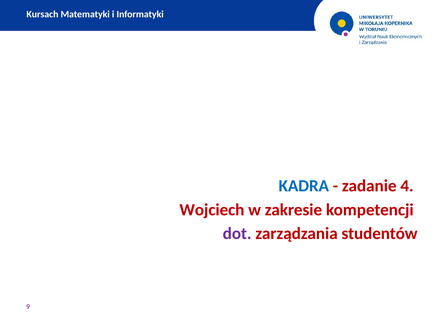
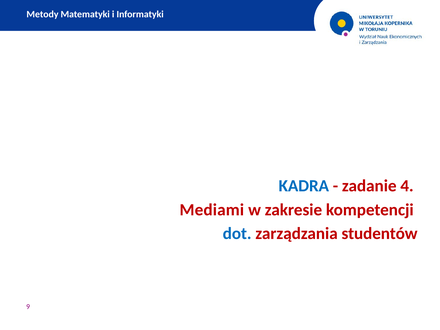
Kursach: Kursach -> Metody (42, 14)
Wojciech: Wojciech -> Mediami (212, 210)
dot colour: purple -> blue (237, 234)
